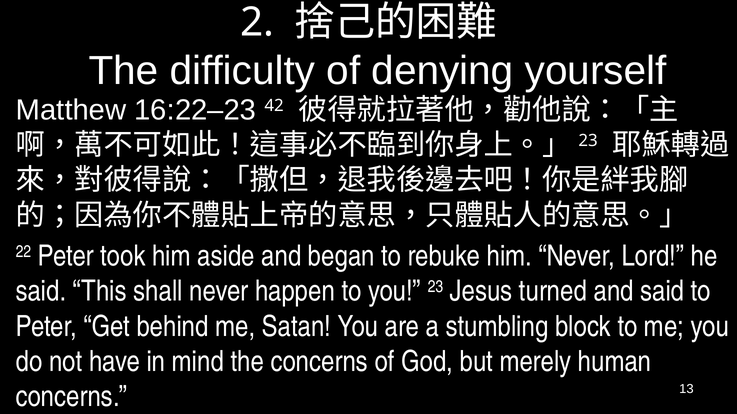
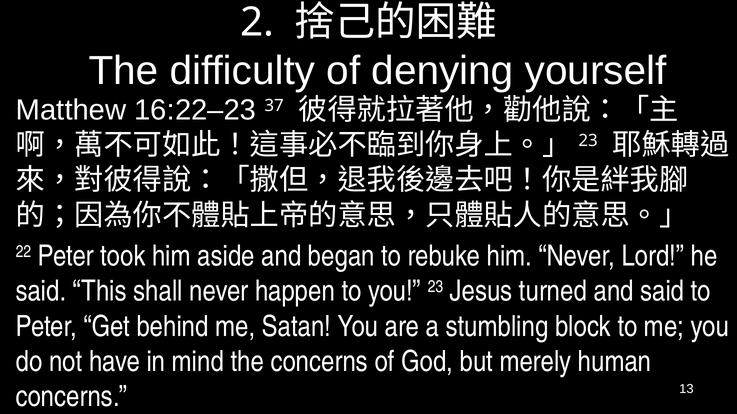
42: 42 -> 37 (274, 106)
